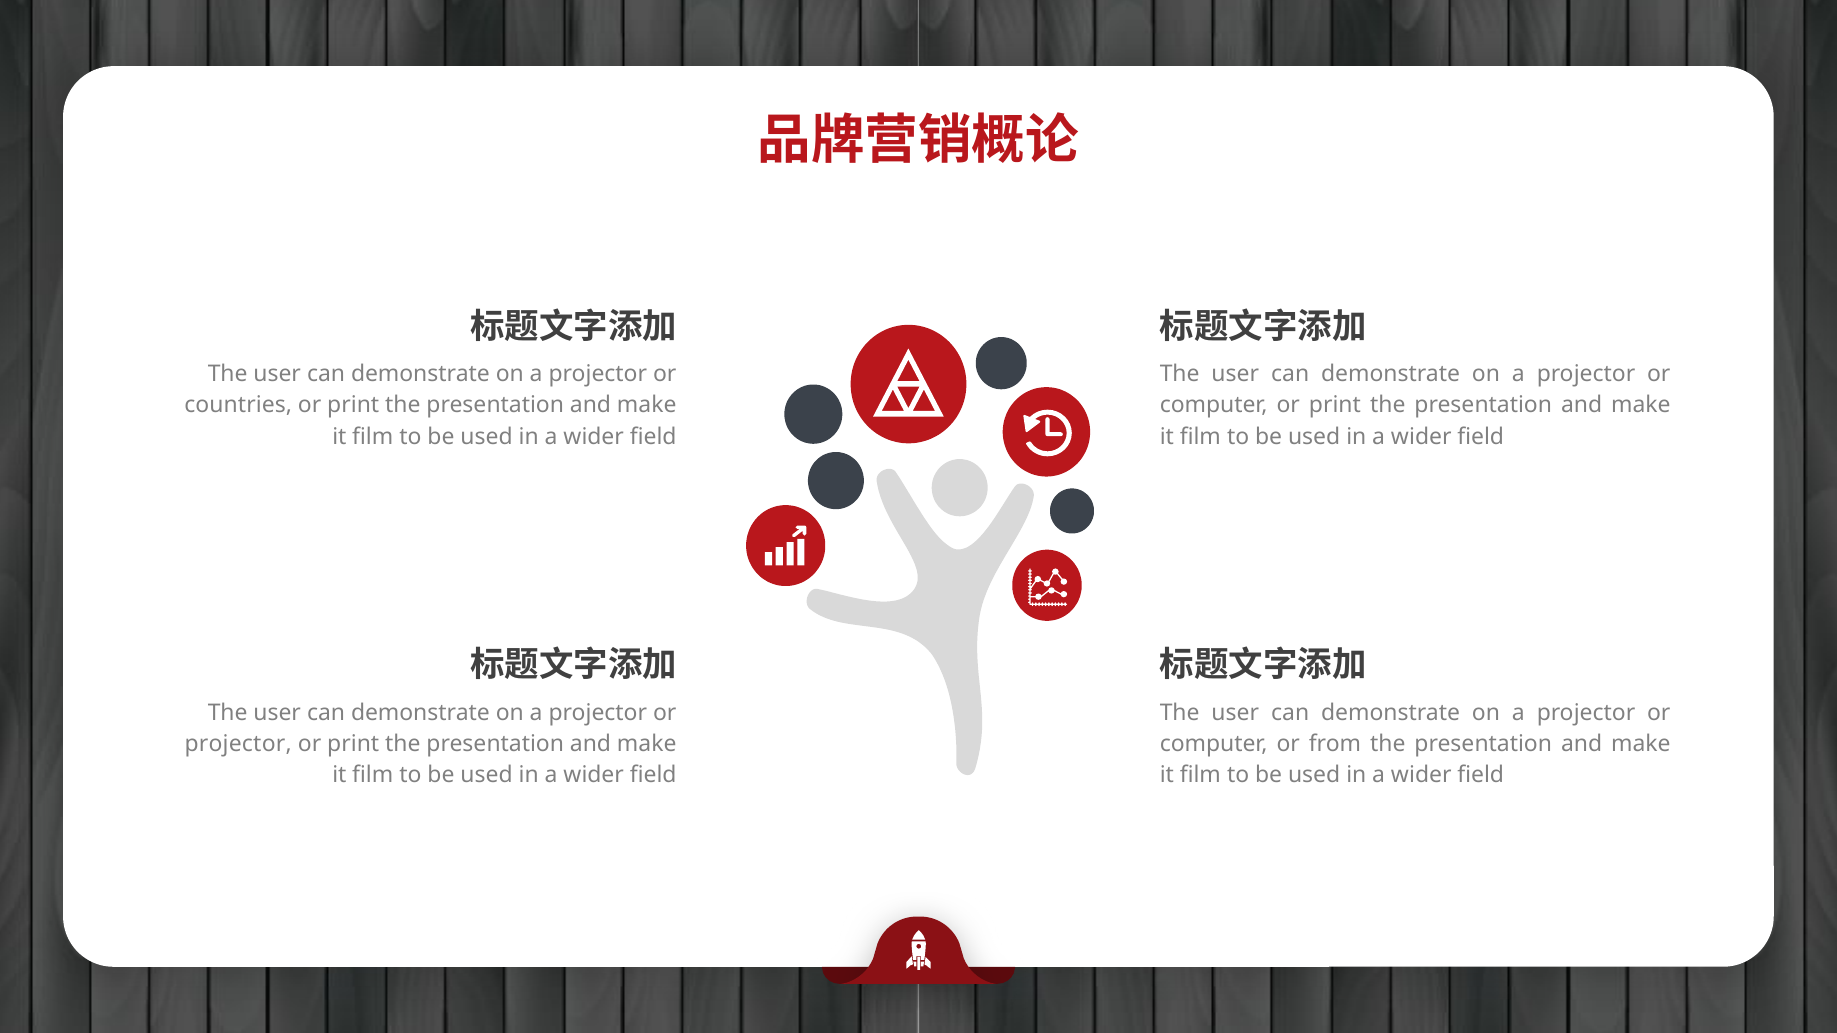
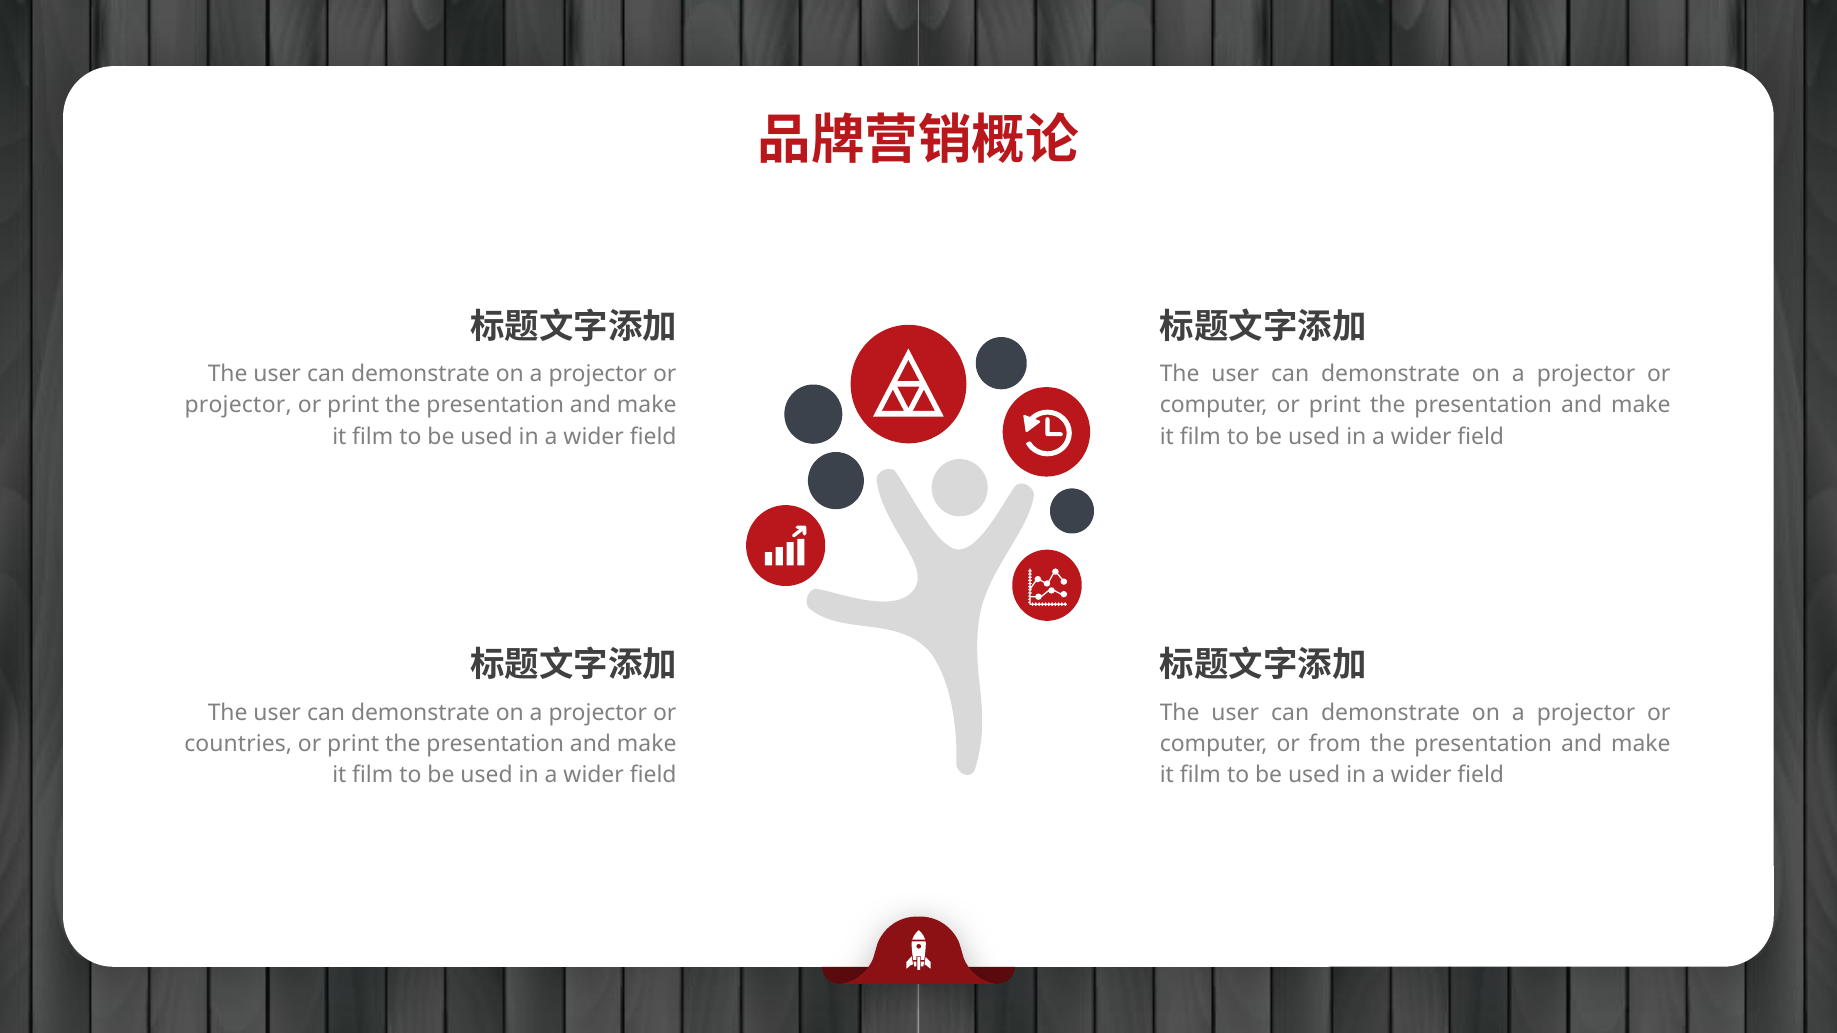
countries: countries -> projector (238, 406)
projector: projector -> countries (238, 744)
